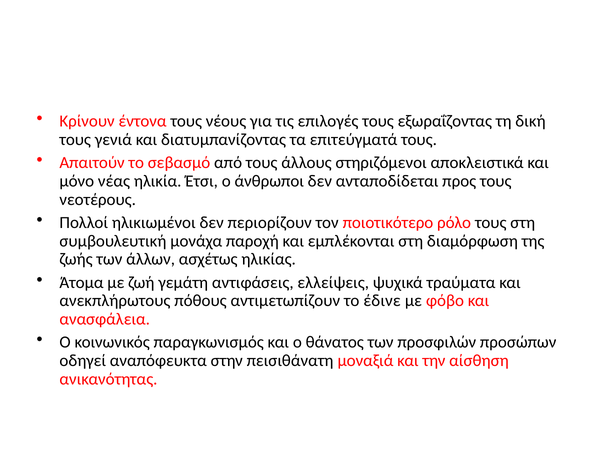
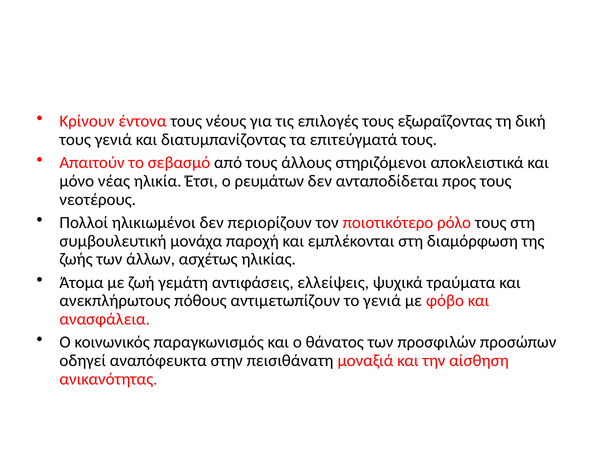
άνθρωποι: άνθρωποι -> ρευμάτων (269, 181)
το έδινε: έδινε -> γενιά (382, 300)
